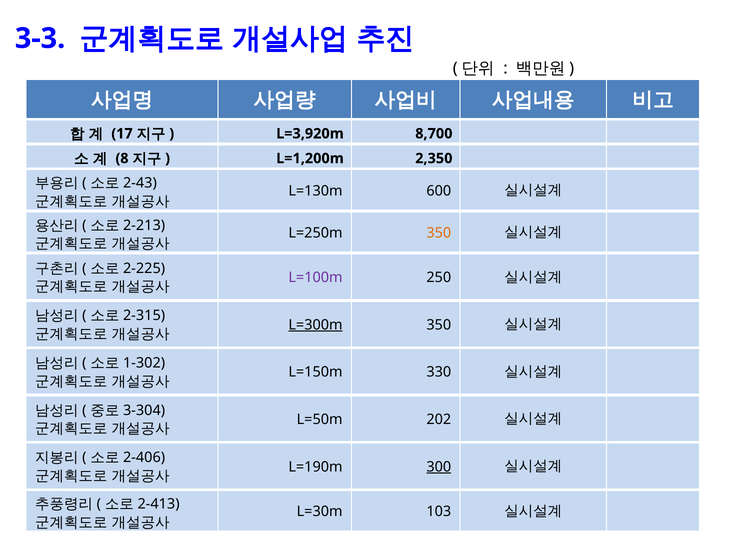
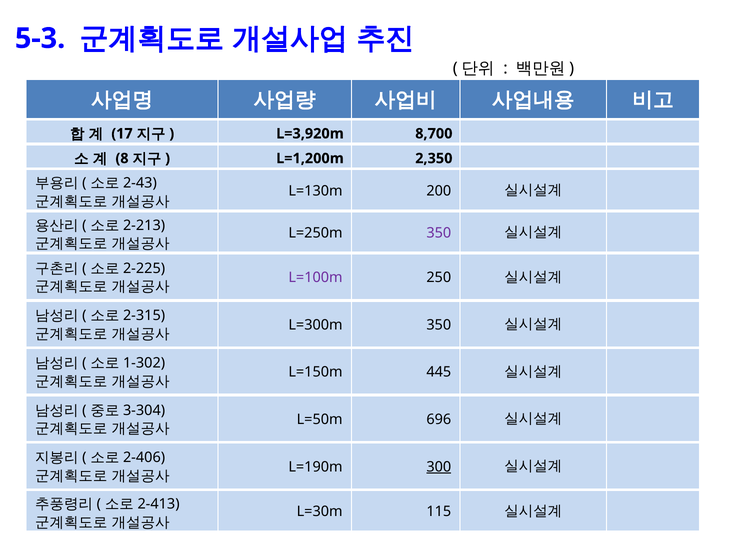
3-3: 3-3 -> 5-3 (40, 38)
600: 600 -> 200 (439, 191)
350 colour: orange -> purple (439, 233)
L=300m underline: present -> none (315, 325)
330: 330 -> 445 (439, 372)
202: 202 -> 696 (439, 420)
103: 103 -> 115 (439, 512)
